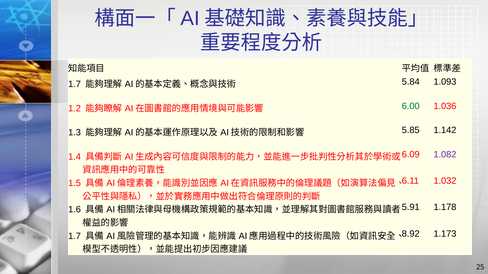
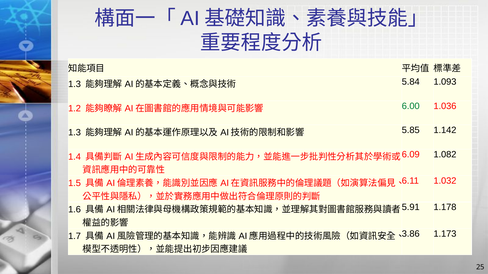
1.7: 1.7 -> 1.3 (75, 84)
1.082 colour: purple -> black (445, 155)
8.92: 8.92 -> 3.86 (411, 234)
